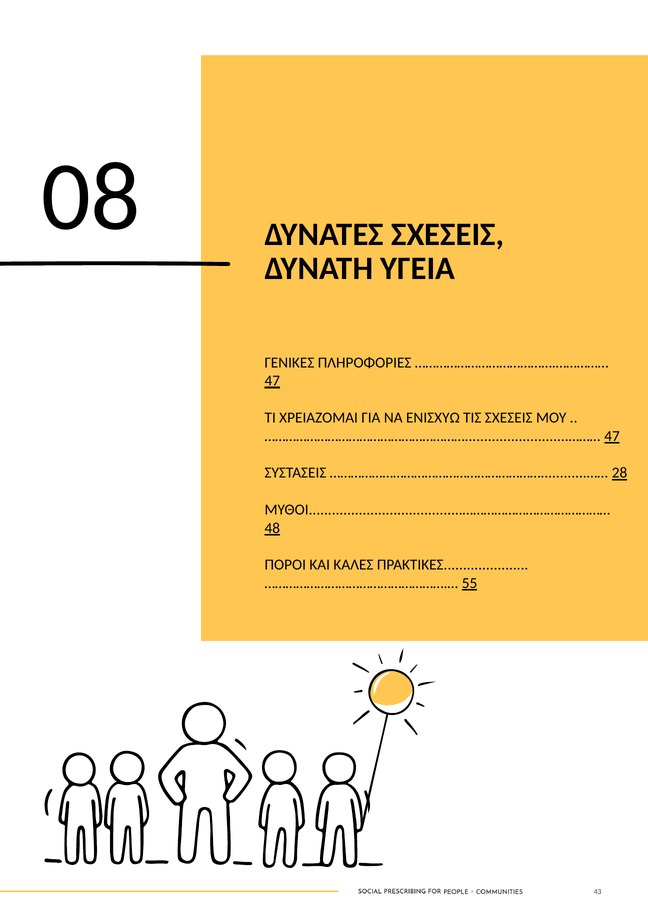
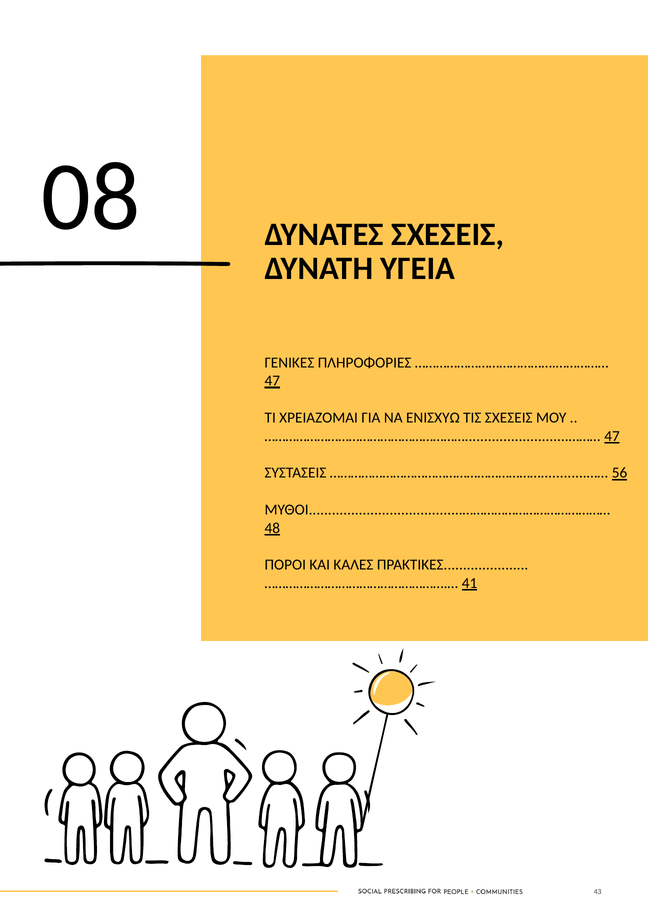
28: 28 -> 56 (620, 473)
55: 55 -> 41 (470, 583)
